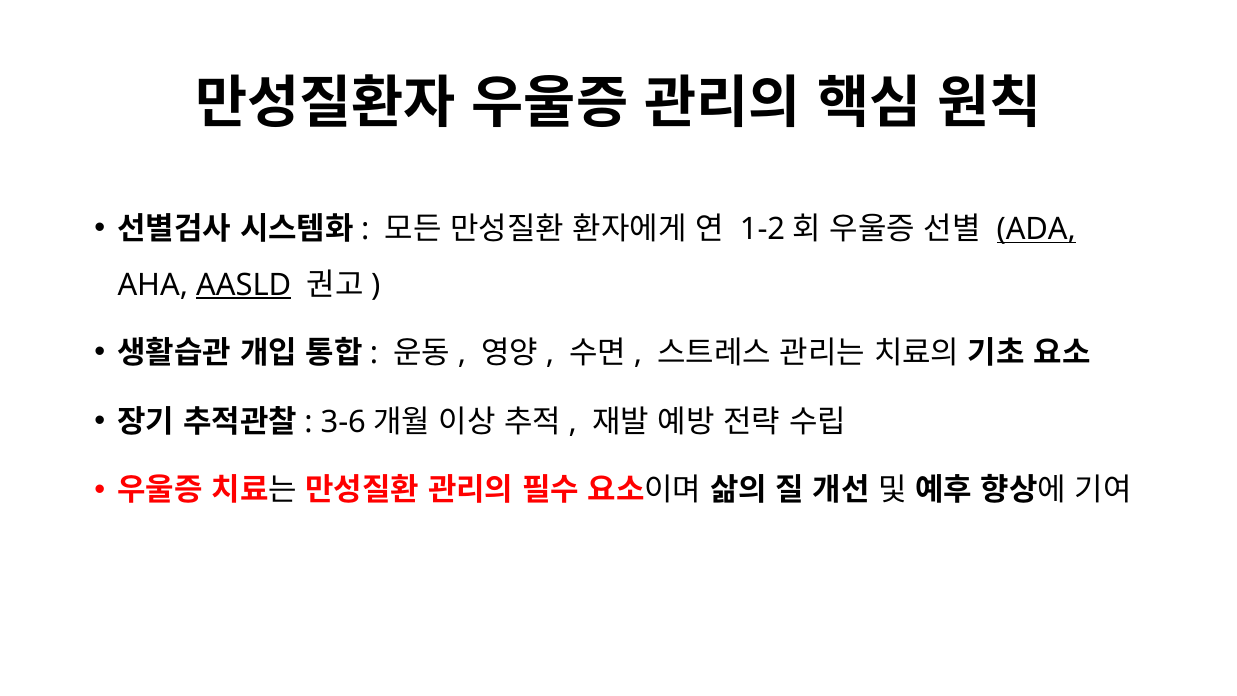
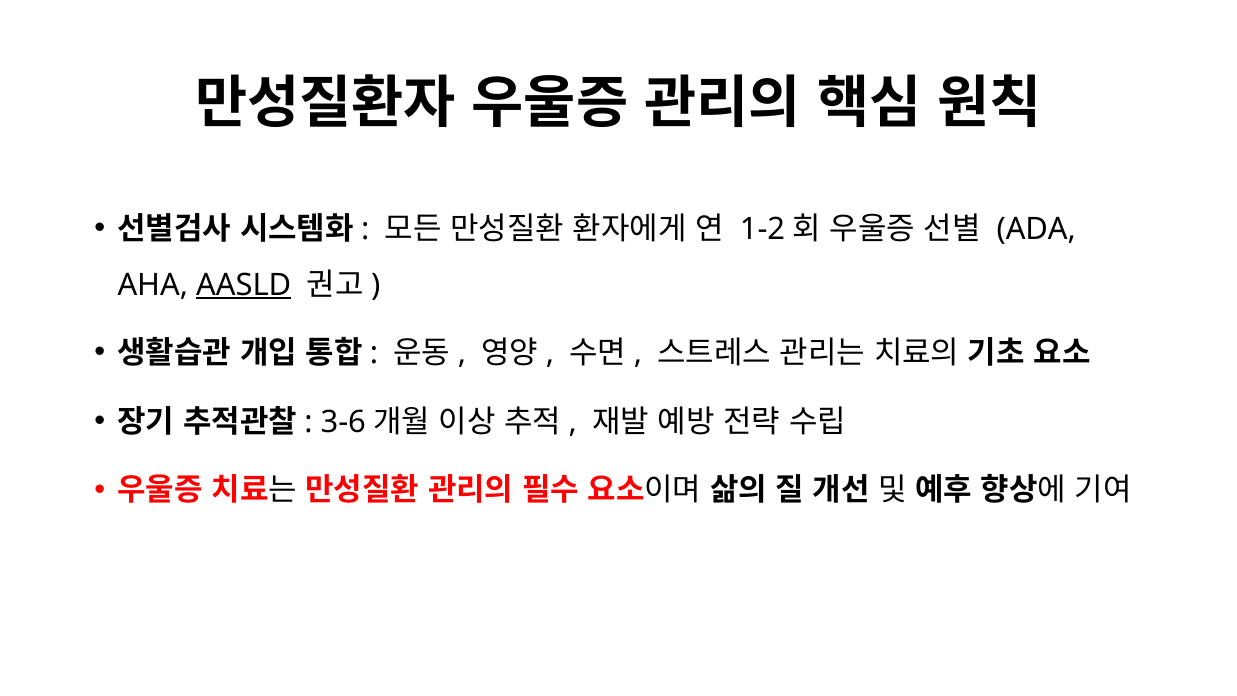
ADA underline: present -> none (1036, 229)
